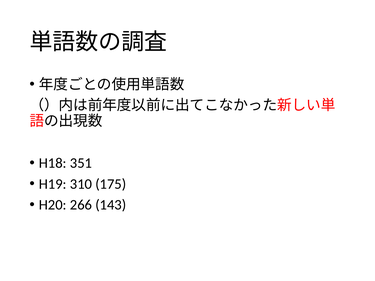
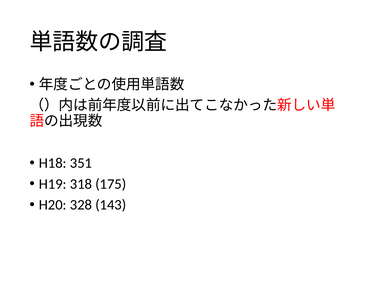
310: 310 -> 318 (81, 184)
266: 266 -> 328 (81, 205)
